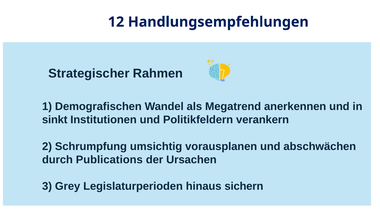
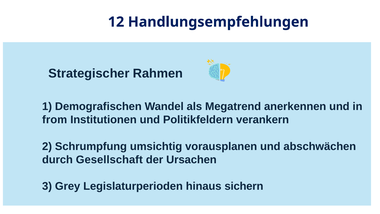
sinkt: sinkt -> from (55, 120)
Publications: Publications -> Gesellschaft (109, 159)
